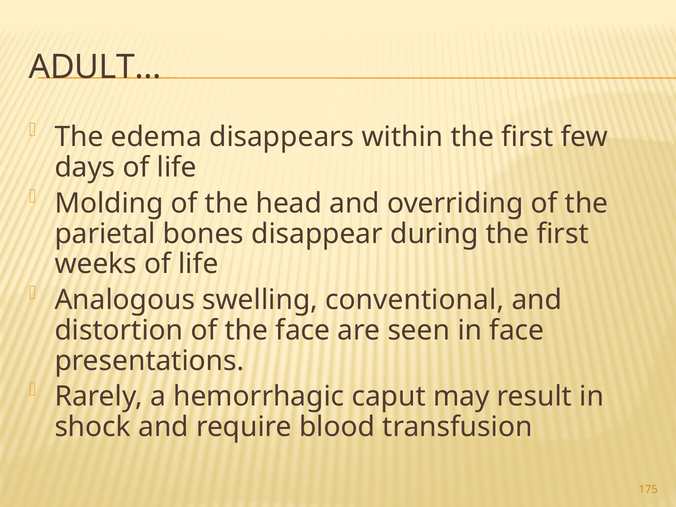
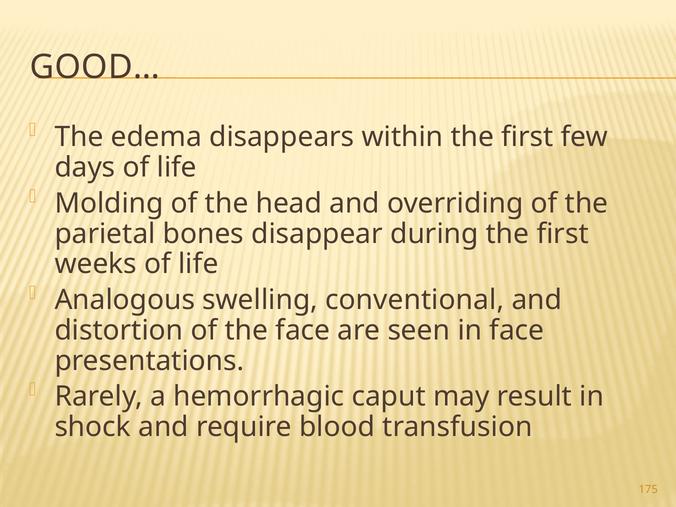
ADULT…: ADULT… -> GOOD… (95, 67)
